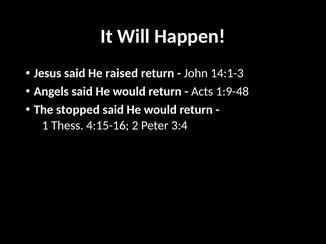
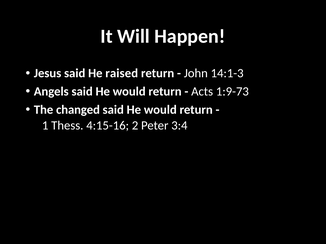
1:9-48: 1:9-48 -> 1:9-73 (232, 92)
stopped: stopped -> changed (78, 110)
